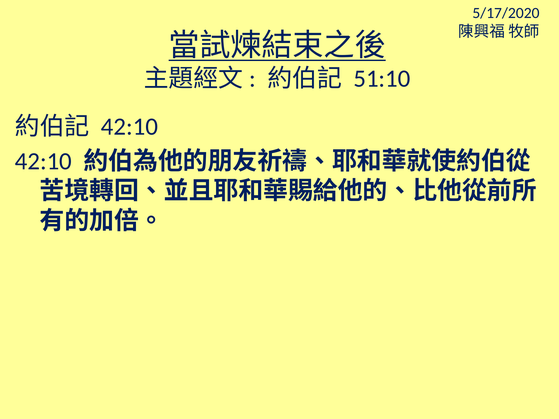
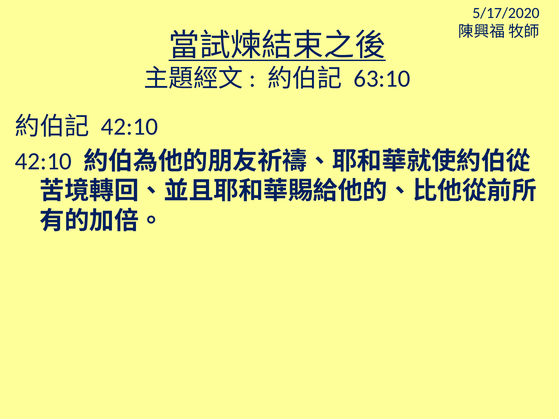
51:10: 51:10 -> 63:10 (382, 79)
